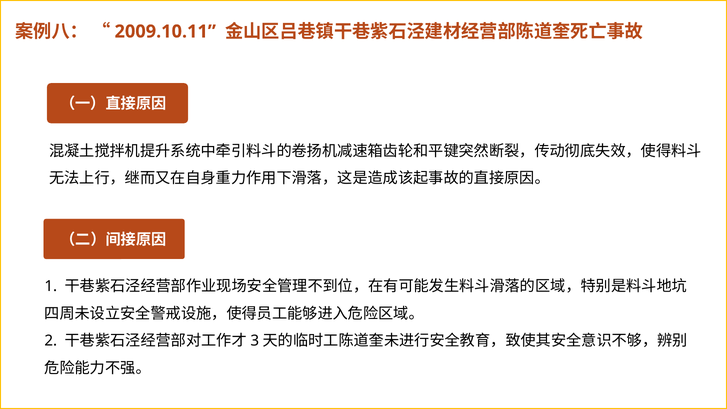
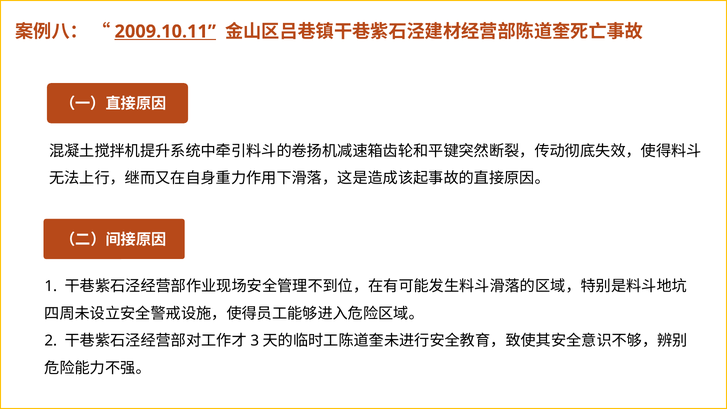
2009.10.11 underline: none -> present (165, 32)
